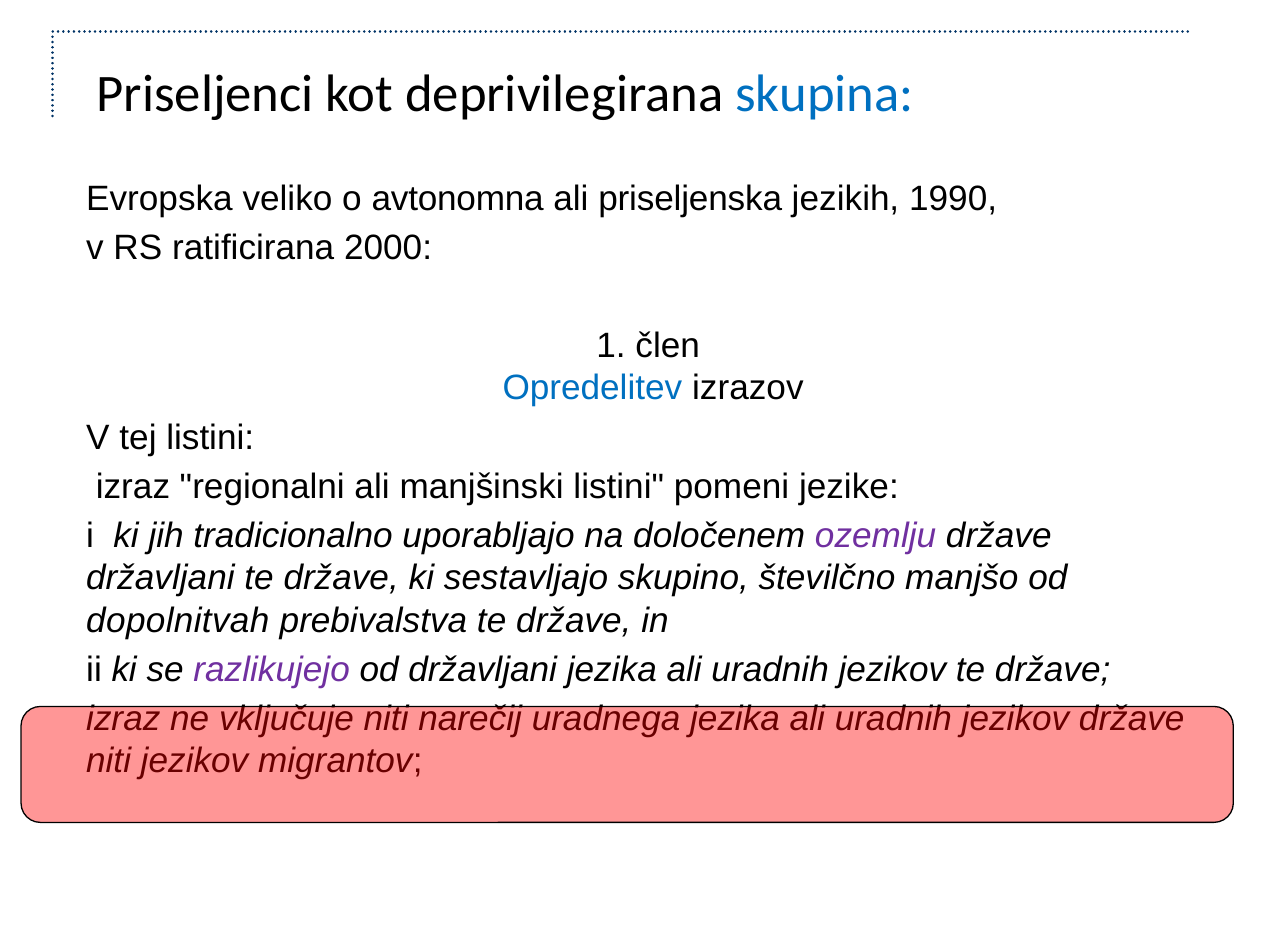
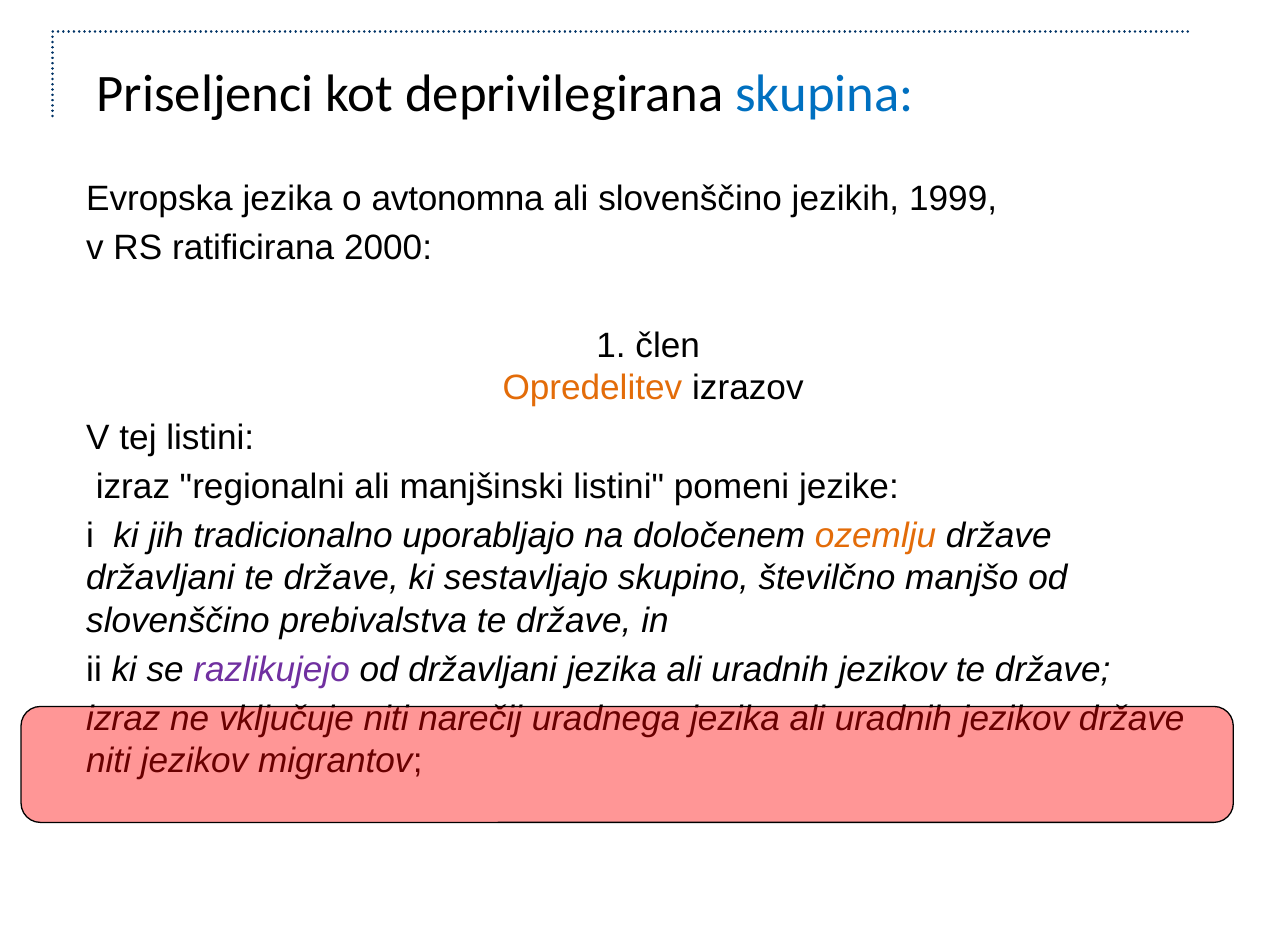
Evropska veliko: veliko -> jezika (287, 198)
ali priseljenska: priseljenska -> slovenščino (690, 198)
1990: 1990 -> 1999 (953, 198)
Opredelitev colour: blue -> orange (592, 388)
ozemlju colour: purple -> orange (876, 536)
dopolnitvah: dopolnitvah -> slovenščino (178, 620)
